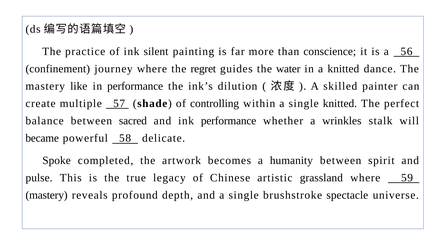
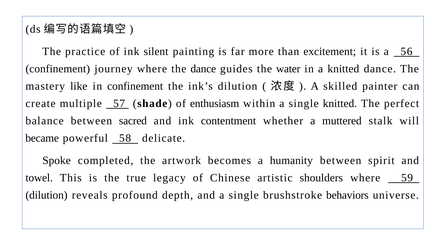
conscience: conscience -> excitement (330, 51)
the regret: regret -> dance (203, 69)
in performance: performance -> confinement (135, 86)
controlling: controlling -> enthusiasm (215, 103)
ink performance: performance -> contentment (229, 121)
wrinkles: wrinkles -> muttered (342, 121)
pulse: pulse -> towel (39, 178)
grassland: grassland -> shoulders (321, 178)
mastery: mastery -> dilution (47, 195)
spectacle: spectacle -> behaviors (347, 195)
